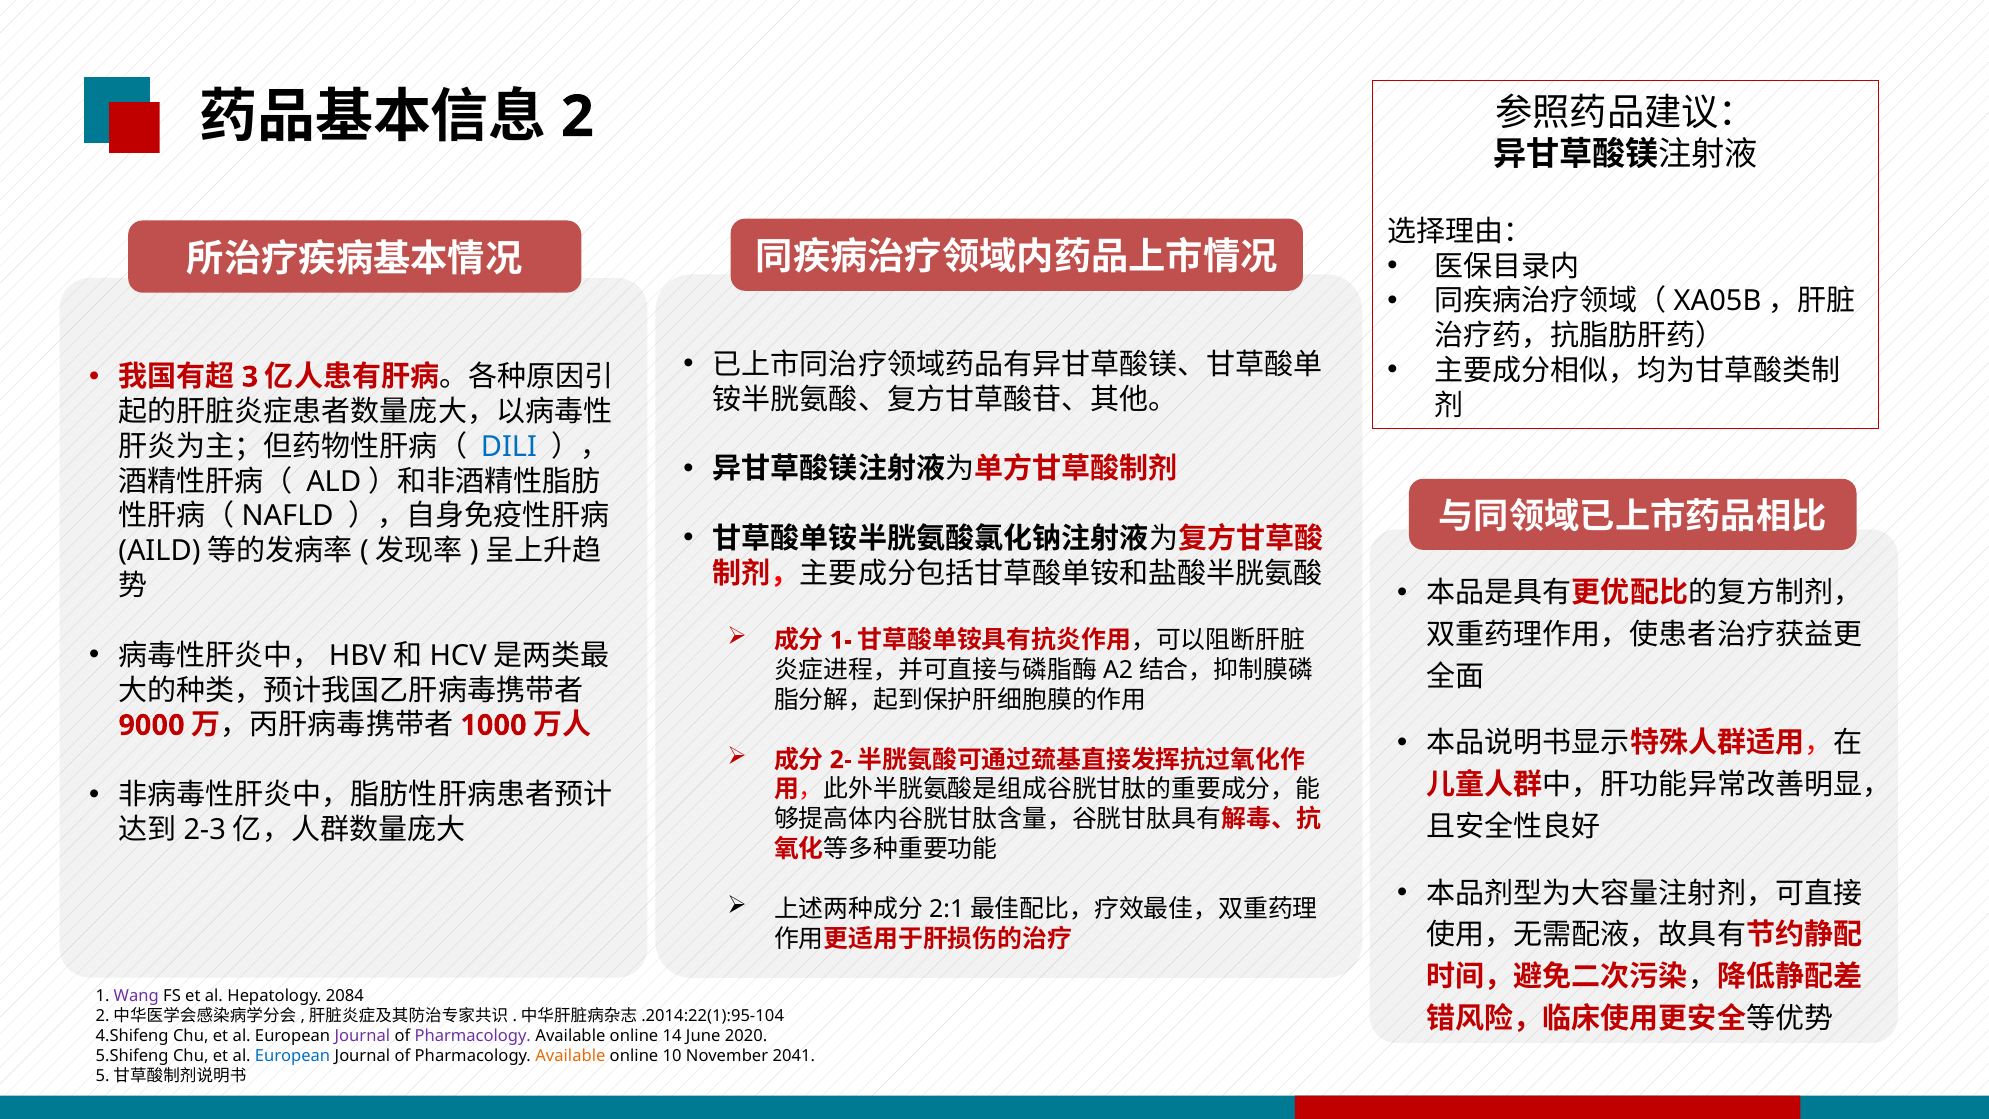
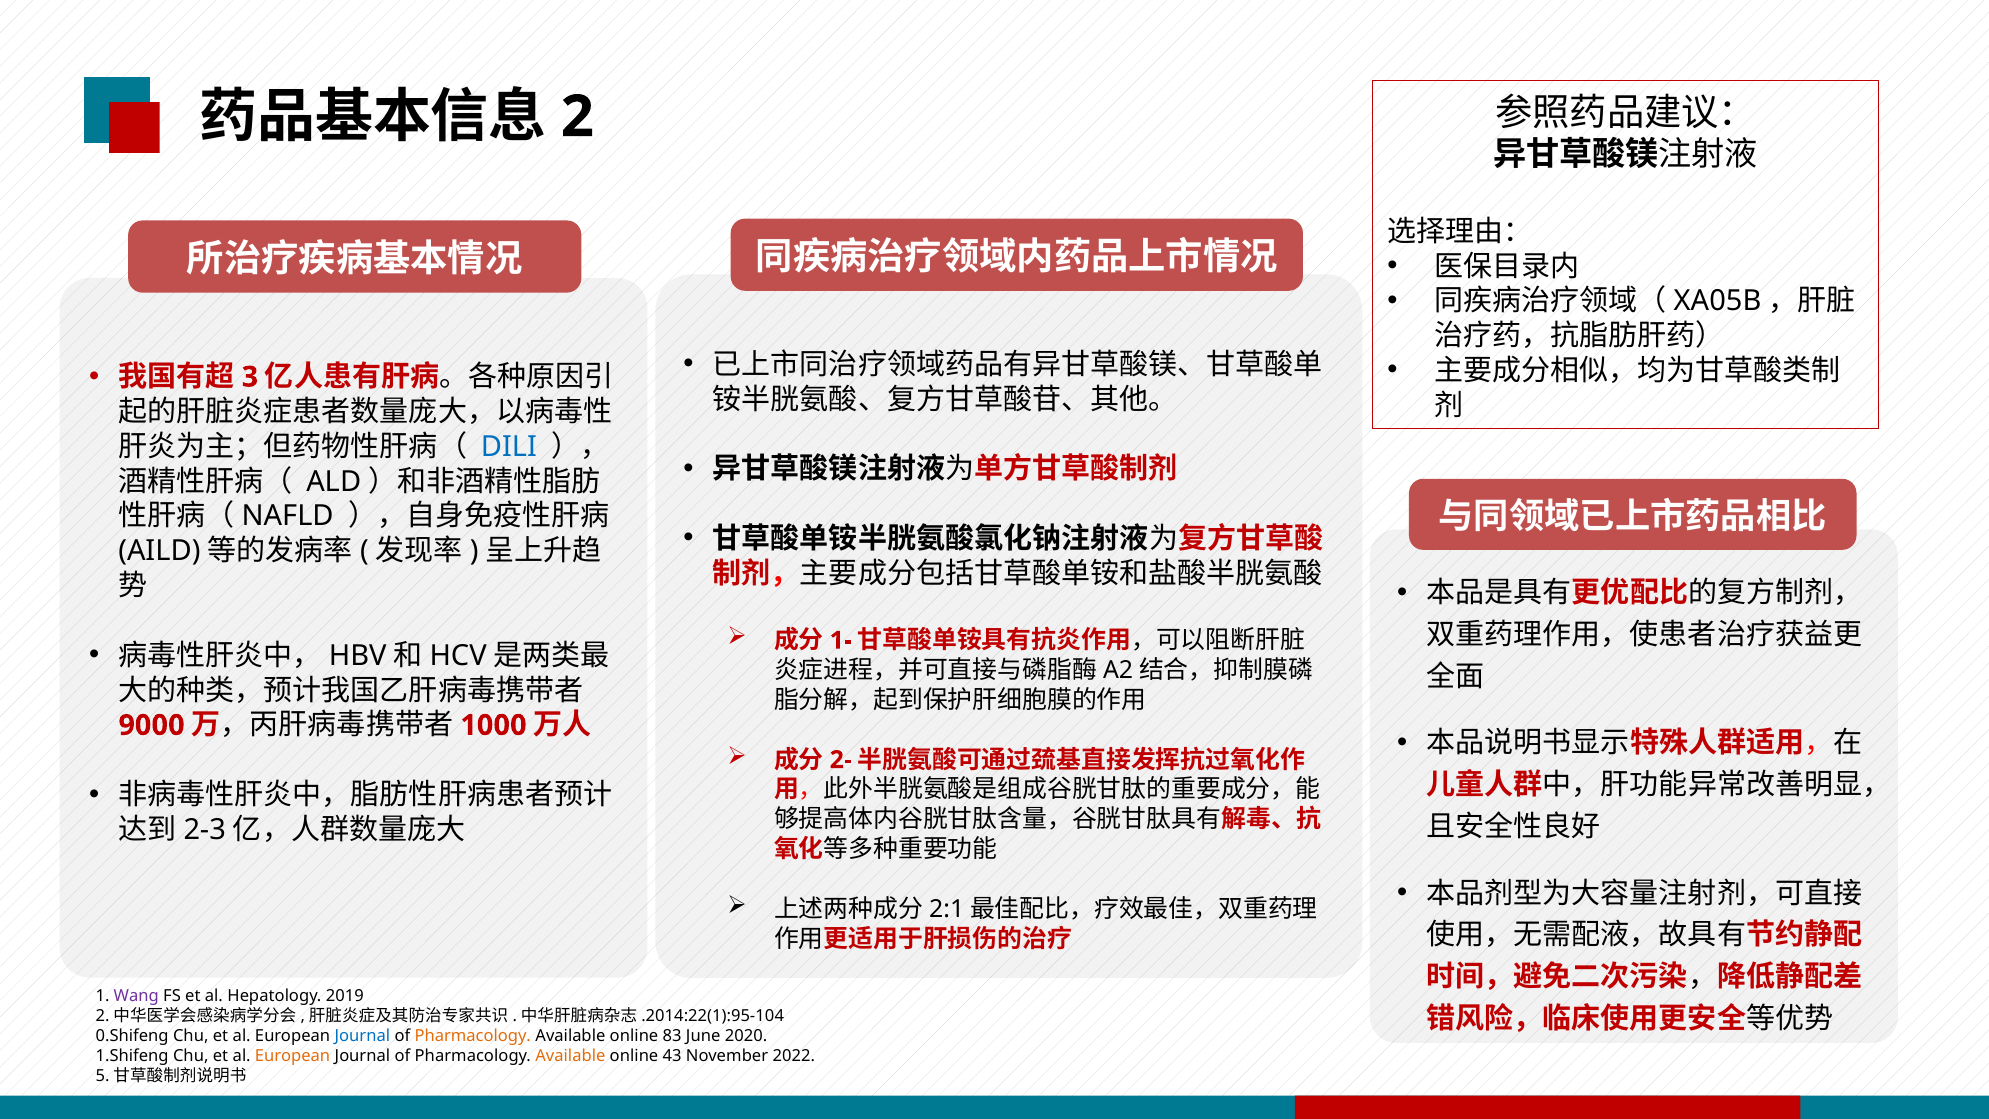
2084: 2084 -> 2019 (345, 996)
4.Shifeng: 4.Shifeng -> 0.Shifeng (132, 1036)
Journal colour: purple -> blue (362, 1036)
Pharmacology colour: purple -> orange (473, 1036)
14: 14 -> 83 (672, 1036)
5.Shifeng: 5.Shifeng -> 1.Shifeng (132, 1056)
European colour: blue -> orange (293, 1056)
10: 10 -> 43 (672, 1056)
2041: 2041 -> 2022 (794, 1056)
